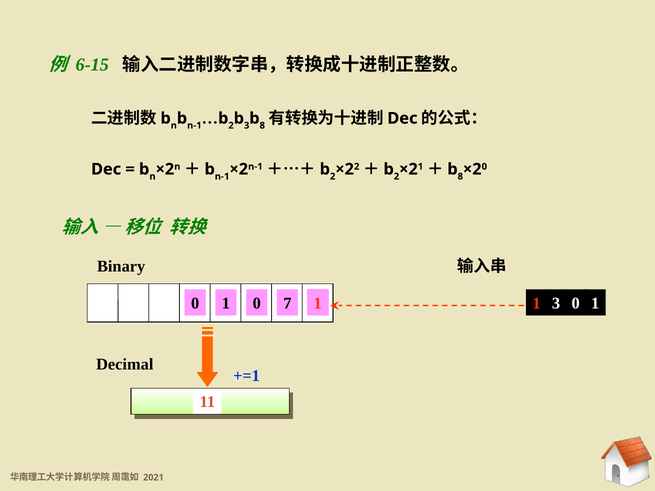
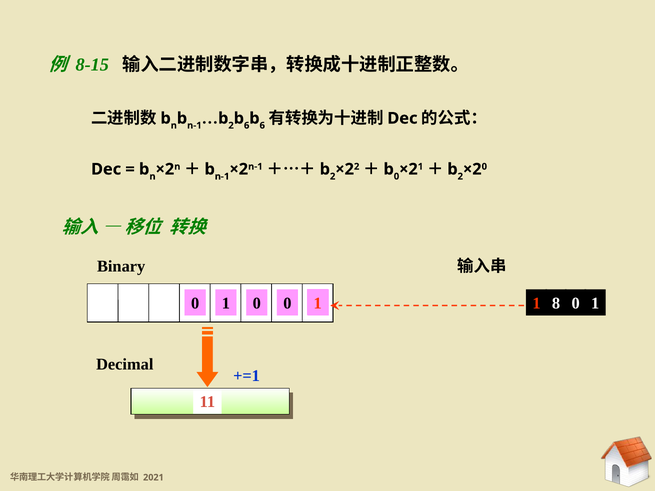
6-15: 6-15 -> 8-15 (92, 65)
3: 3 -> 6 (247, 126)
8: 8 -> 6 (262, 126)
2: 2 -> 0 (396, 176)
8: 8 -> 2 (460, 176)
0 0 7: 7 -> 0 (287, 304)
1 3: 3 -> 8 (556, 304)
